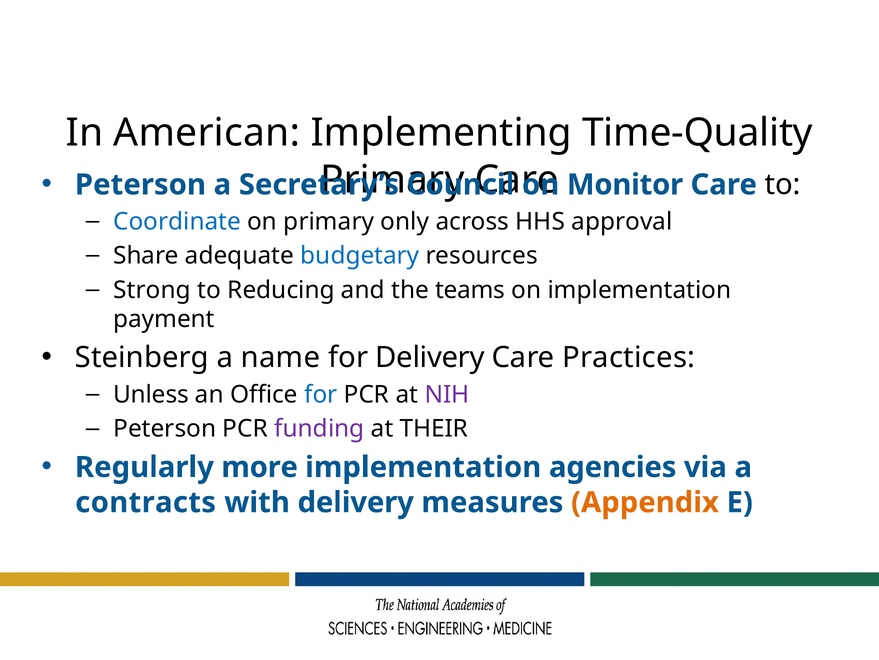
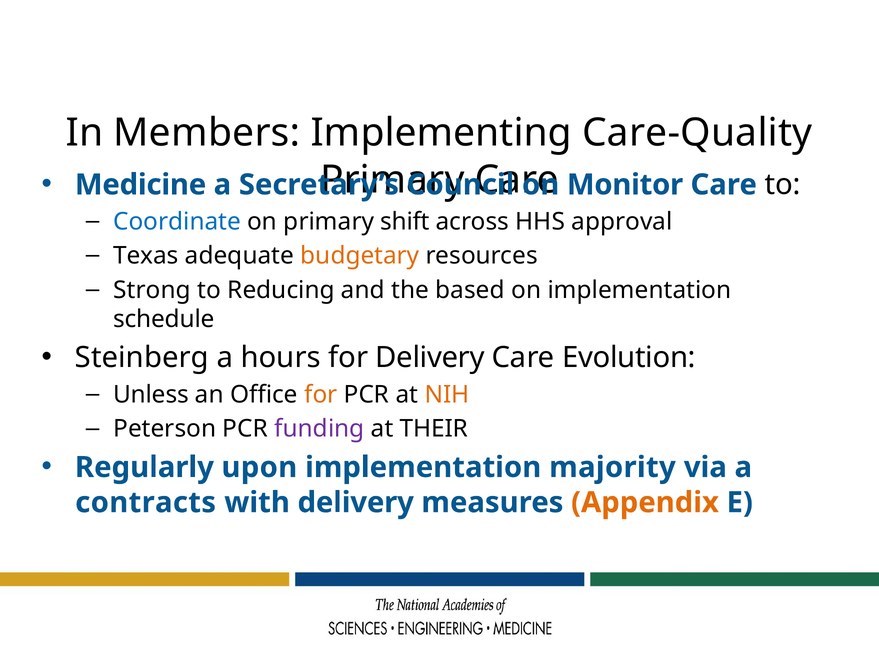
American: American -> Members (207, 133)
Time-Quality: Time-Quality -> Care-Quality (697, 133)
Peterson: Peterson -> Medicine (141, 185)
only: only -> shift (405, 221)
Share: Share -> Texas (146, 255)
budgetary colour: blue -> orange (360, 255)
teams: teams -> based (470, 290)
payment: payment -> schedule (164, 319)
name: name -> hours (281, 357)
Practices: Practices -> Evolution (629, 357)
for colour: blue -> orange (321, 394)
NIH colour: purple -> orange (447, 394)
more: more -> upon (259, 467)
agencies: agencies -> majority (612, 467)
